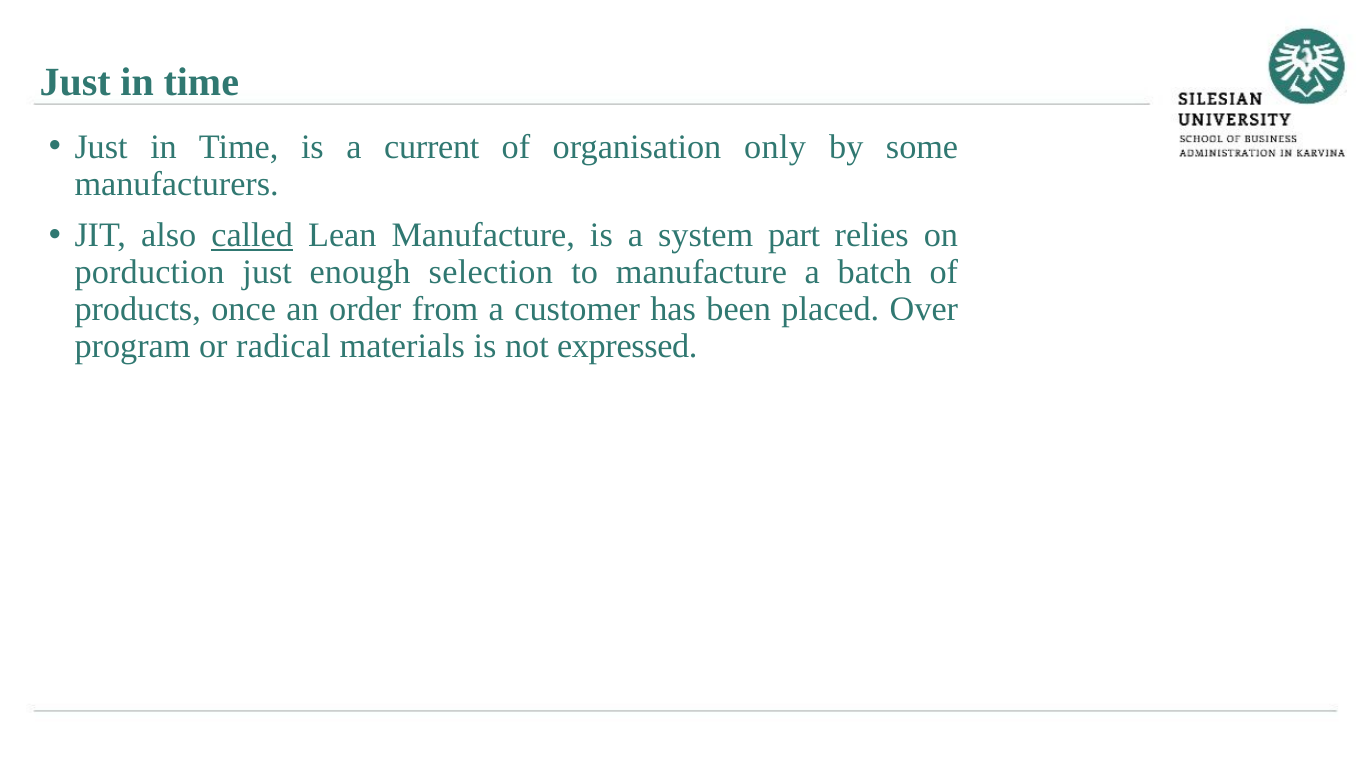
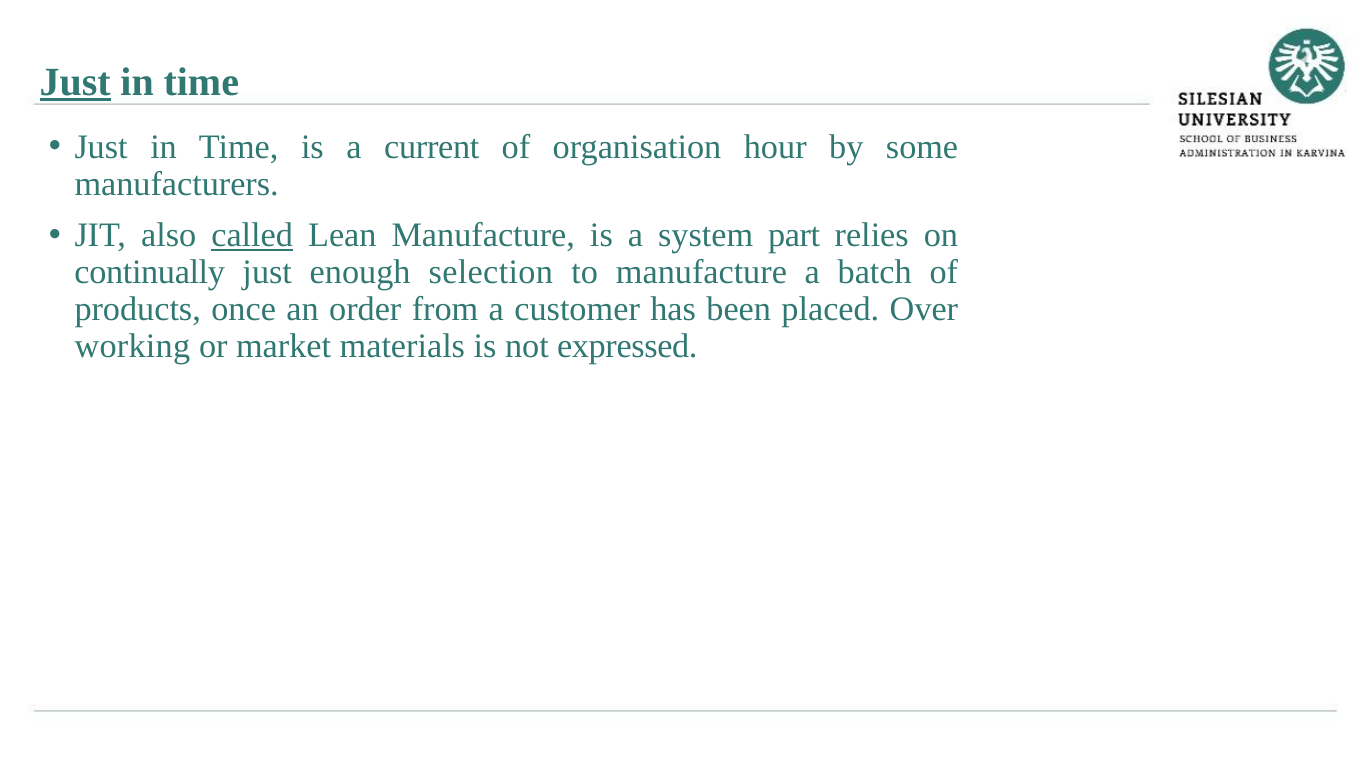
Just underline: none -> present (75, 82)
only: only -> hour (775, 147)
porduction: porduction -> continually (150, 272)
program: program -> working (132, 346)
radical: radical -> market (284, 346)
